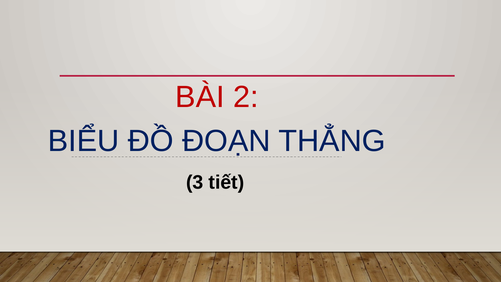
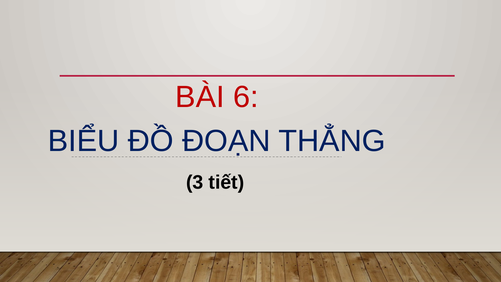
2: 2 -> 6 (246, 97)
